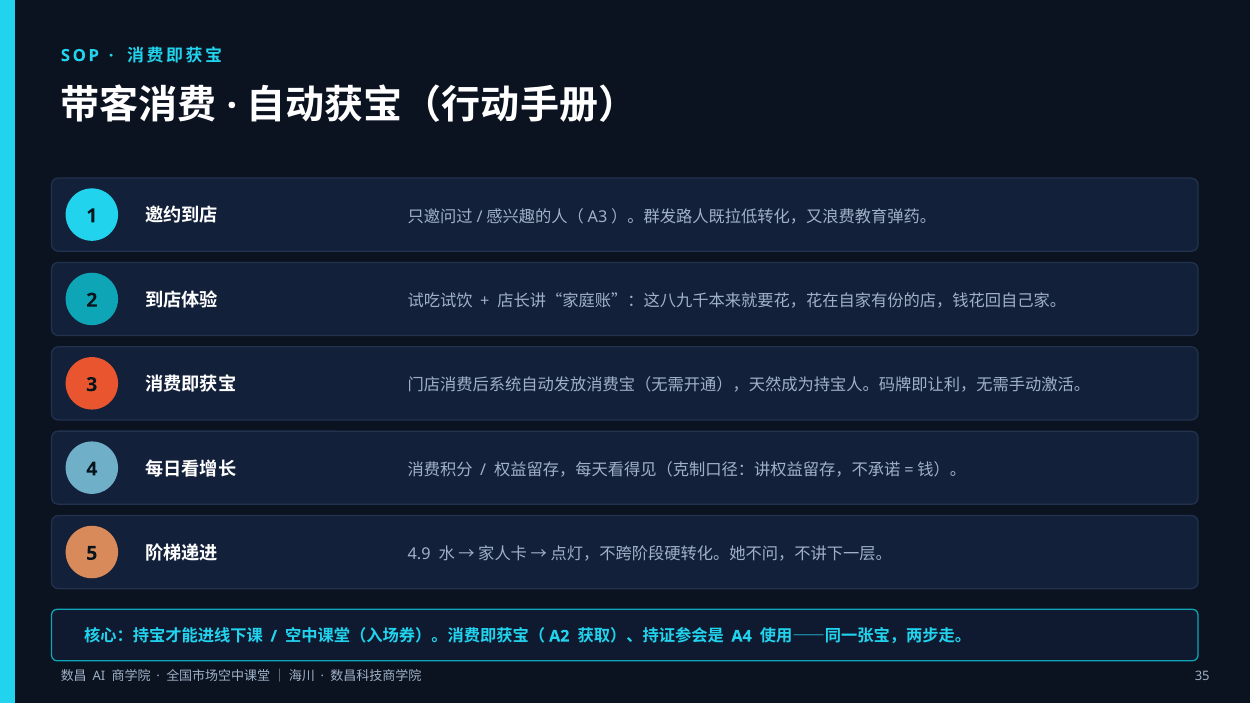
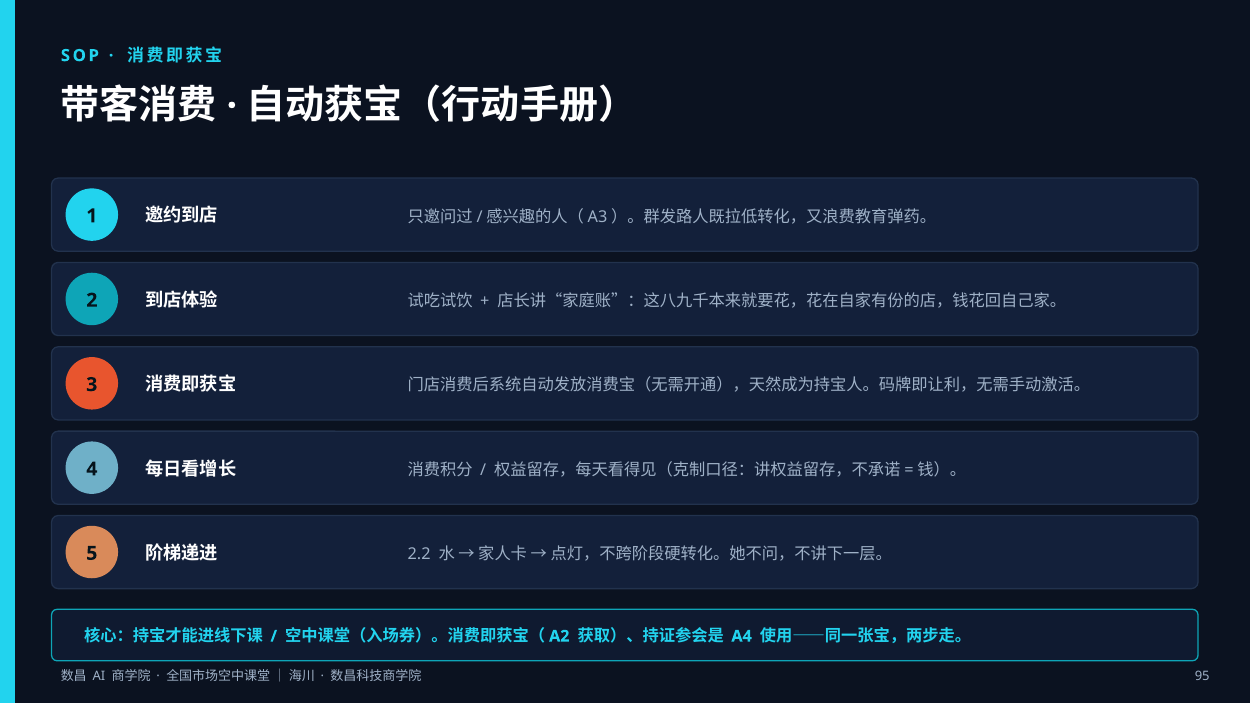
4.9: 4.9 -> 2.2 (419, 554)
35: 35 -> 95 (1202, 676)
